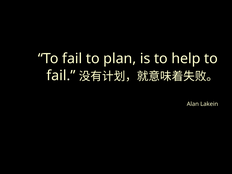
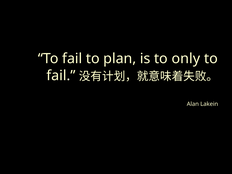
help: help -> only (186, 59)
